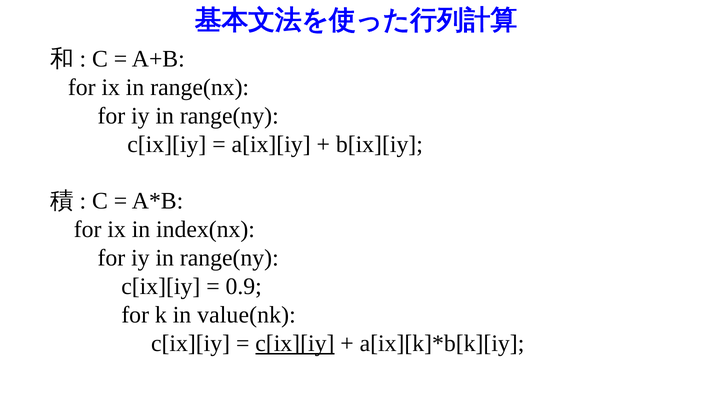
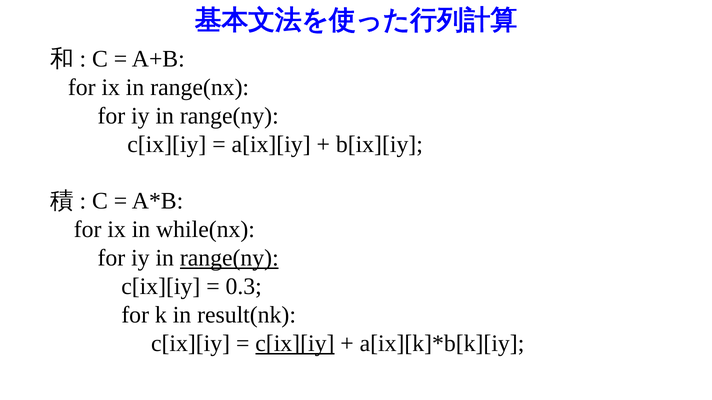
index(nx: index(nx -> while(nx (206, 230)
range(ny underline: none -> present (229, 258)
0.9: 0.9 -> 0.3 (244, 287)
value(nk: value(nk -> result(nk (247, 315)
